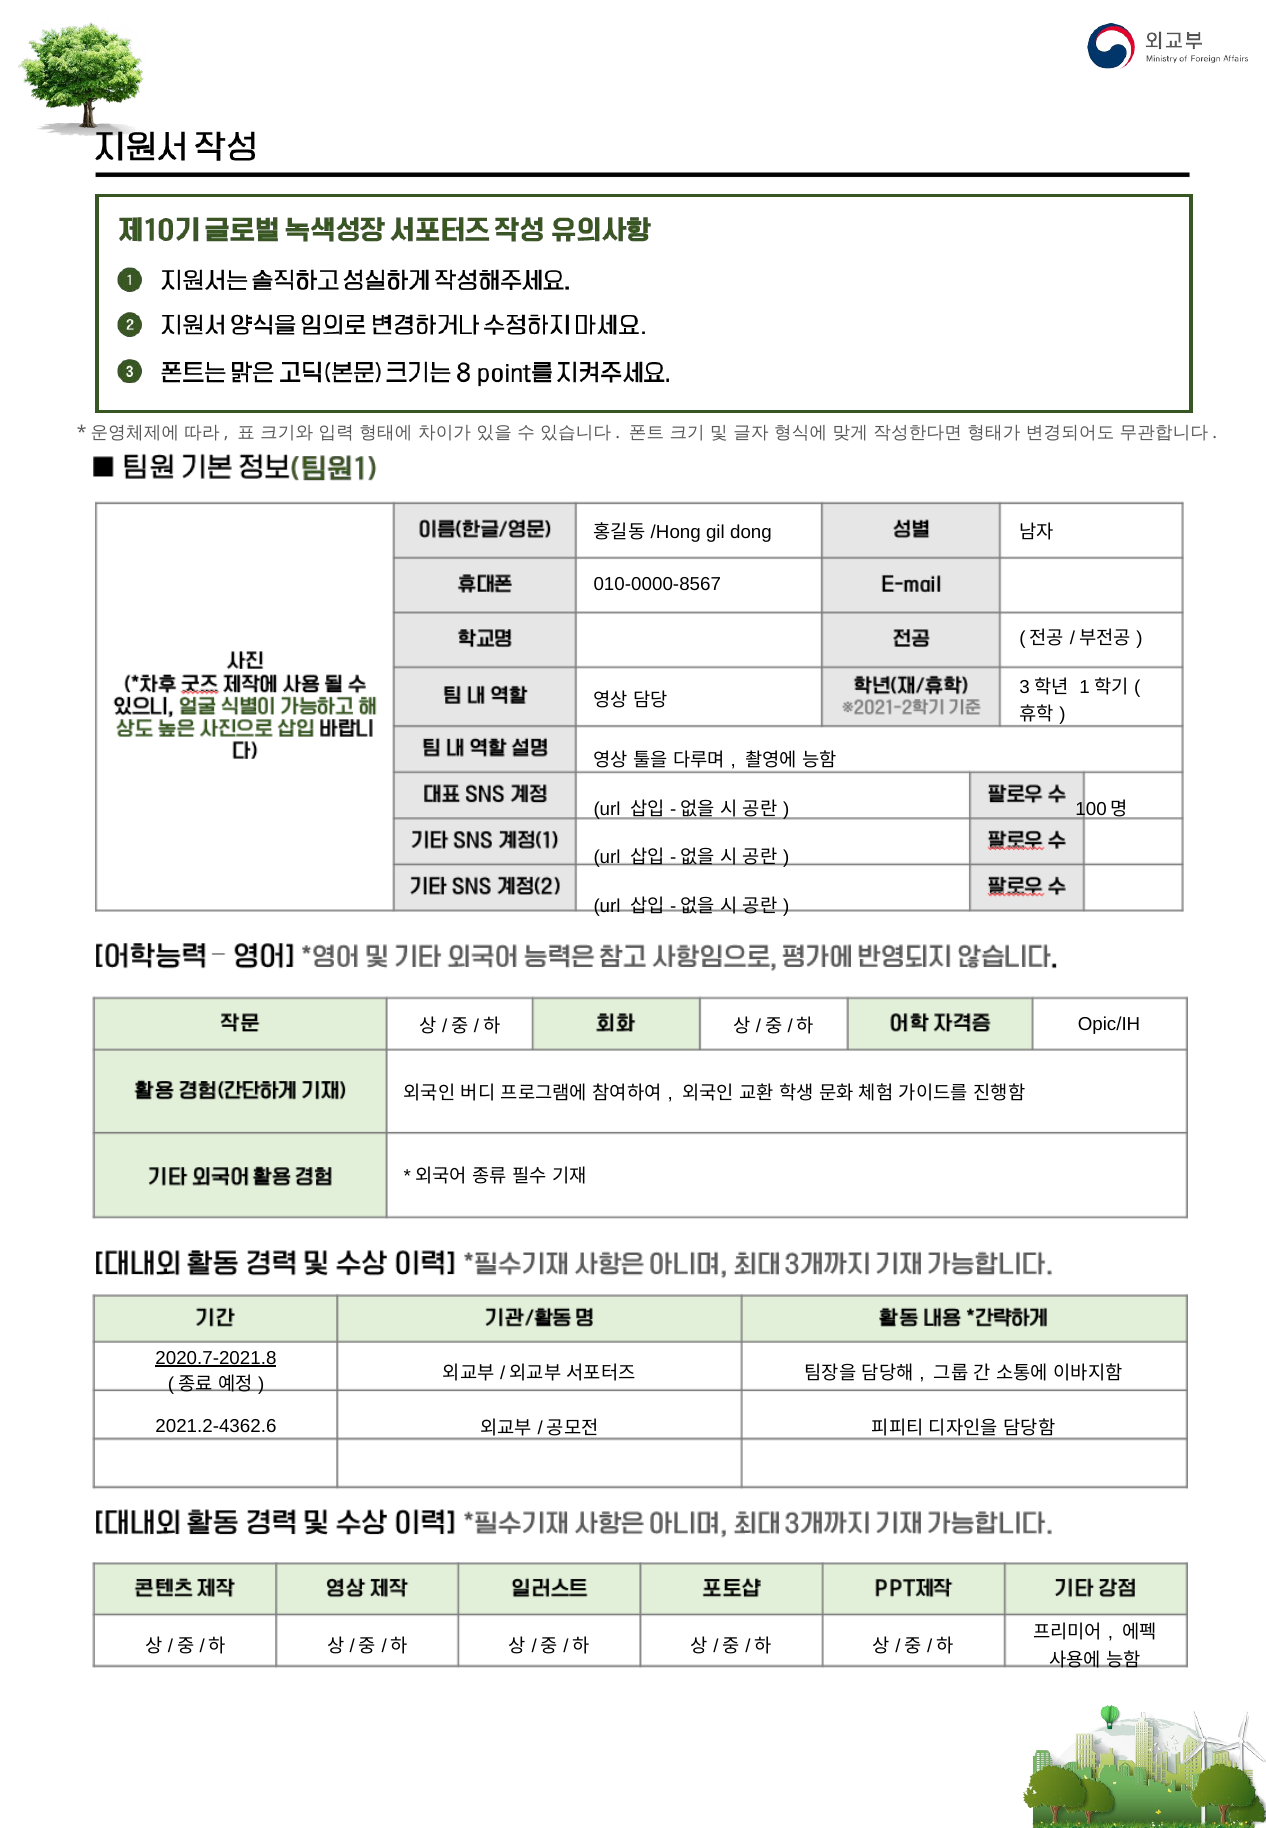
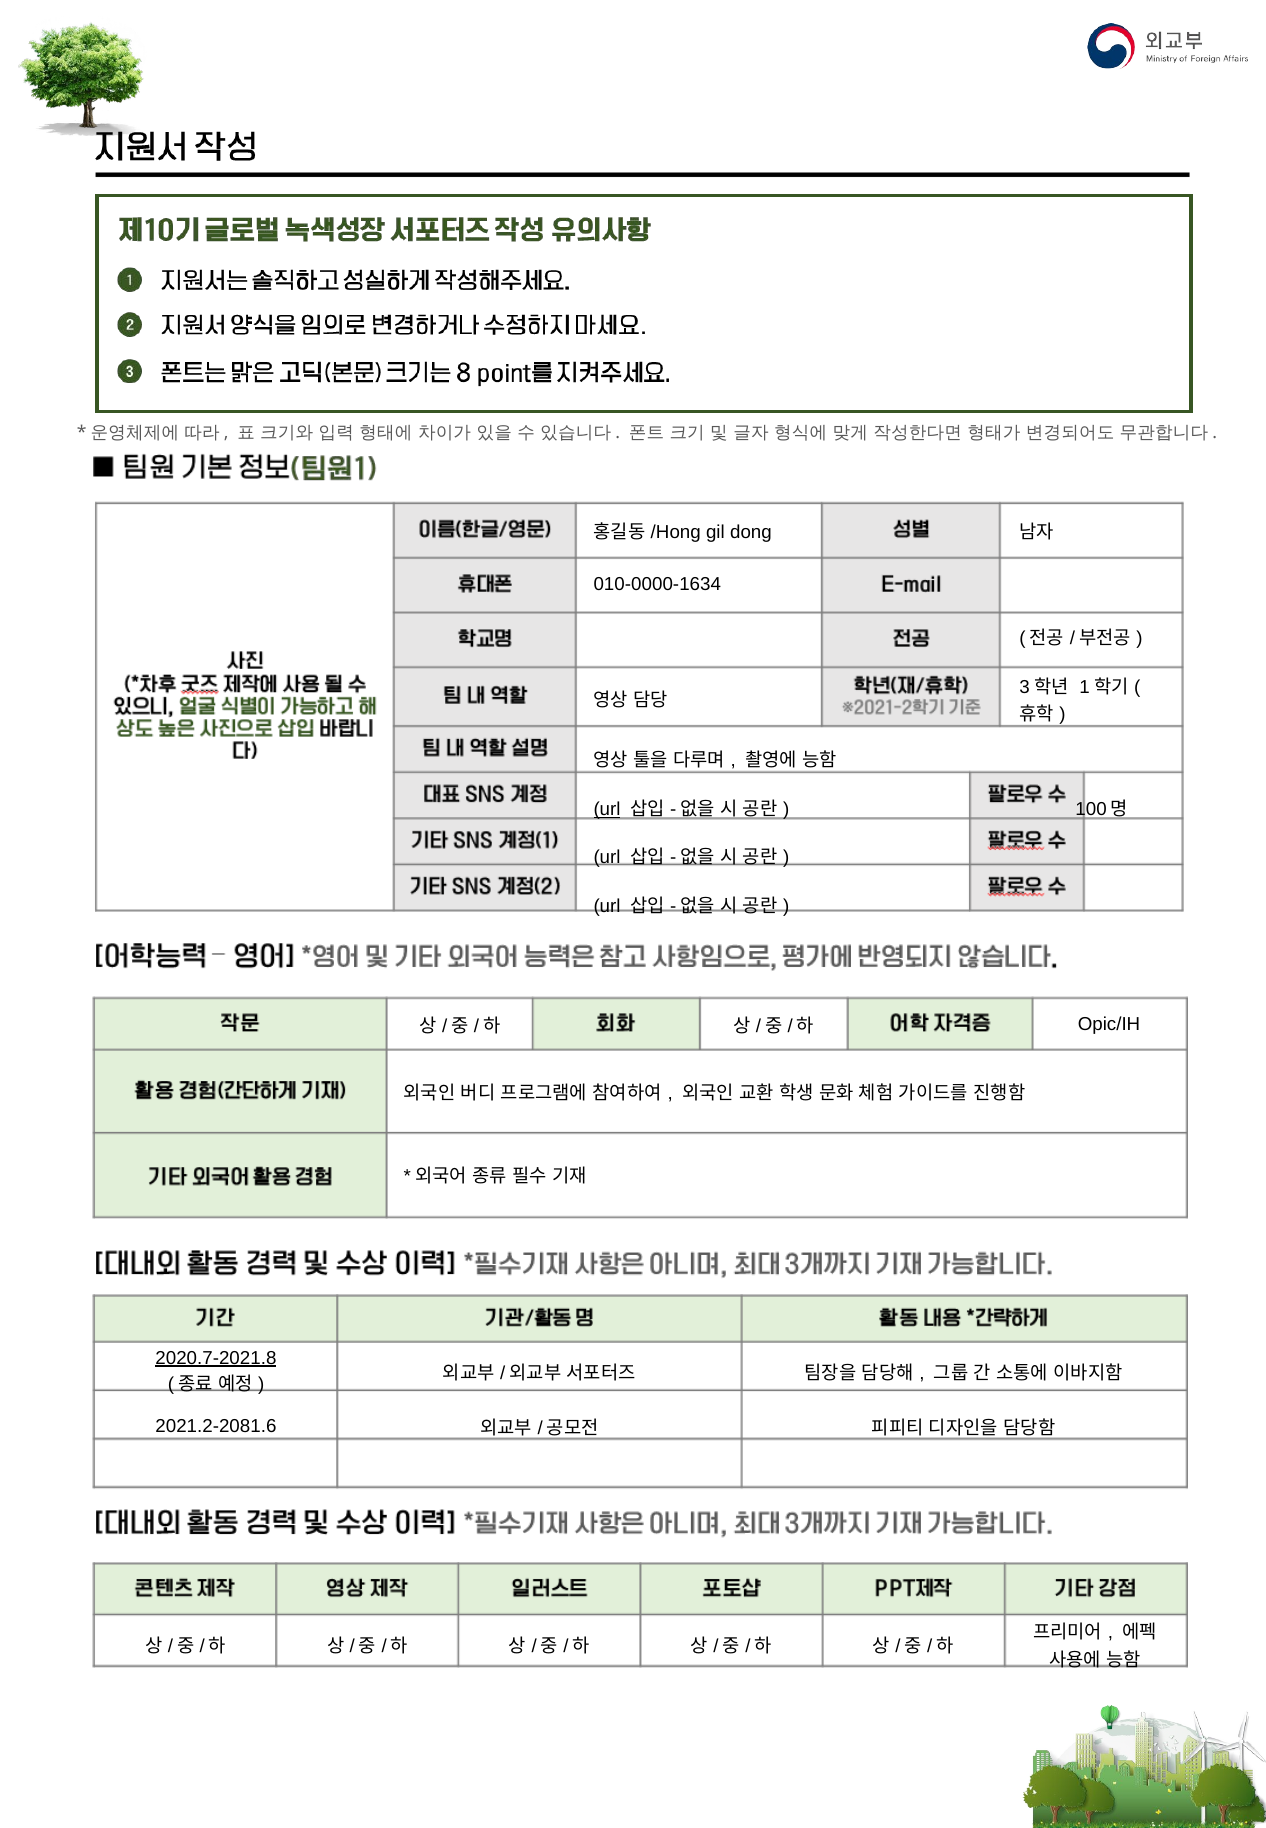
010-0000-8567: 010-0000-8567 -> 010-0000-1634 (657, 584)
url underline: none -> present (607, 810)
2021.2-4362.6: 2021.2-4362.6 -> 2021.2-2081.6 (216, 1427)
